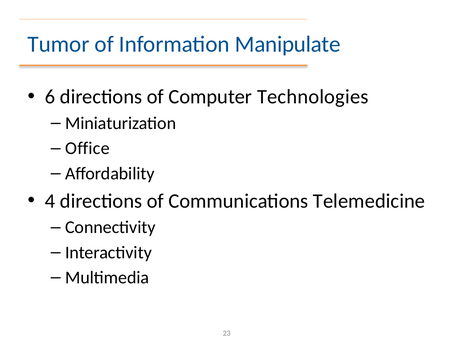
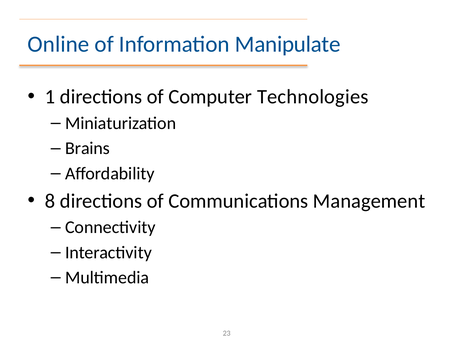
Tumor: Tumor -> Online (58, 44)
6: 6 -> 1 (50, 97)
Office: Office -> Brains (88, 148)
4: 4 -> 8 (50, 201)
Telemedicine: Telemedicine -> Management (369, 201)
